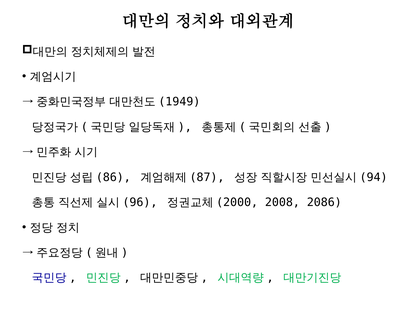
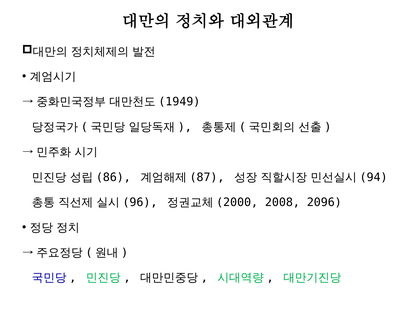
2086: 2086 -> 2096 (324, 202)
